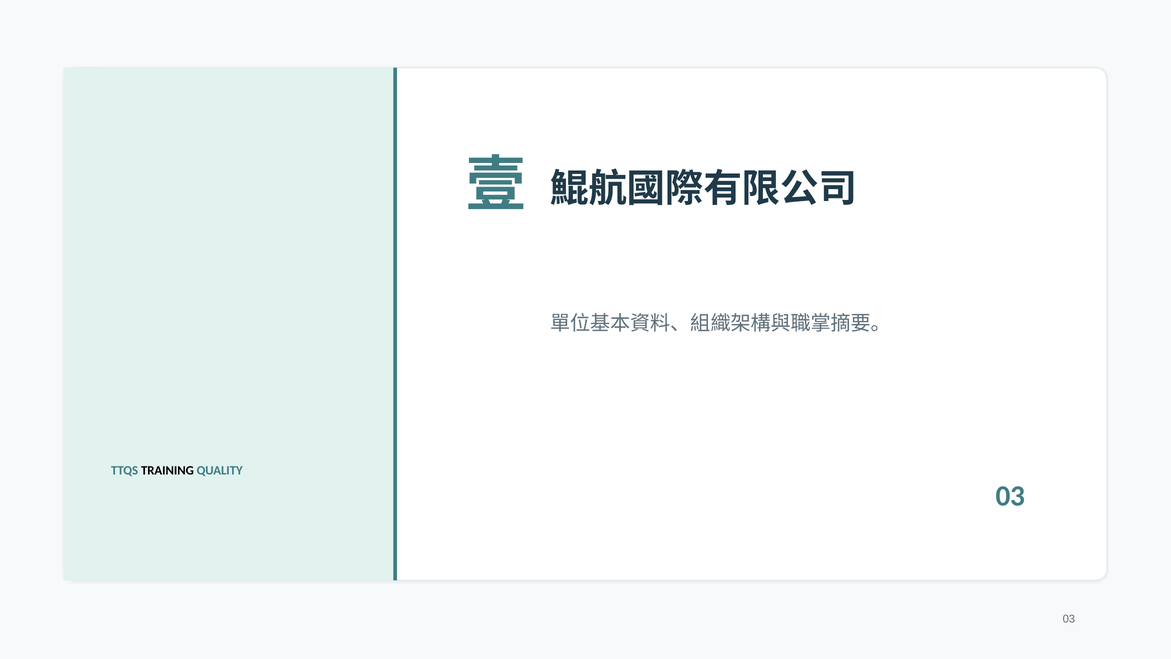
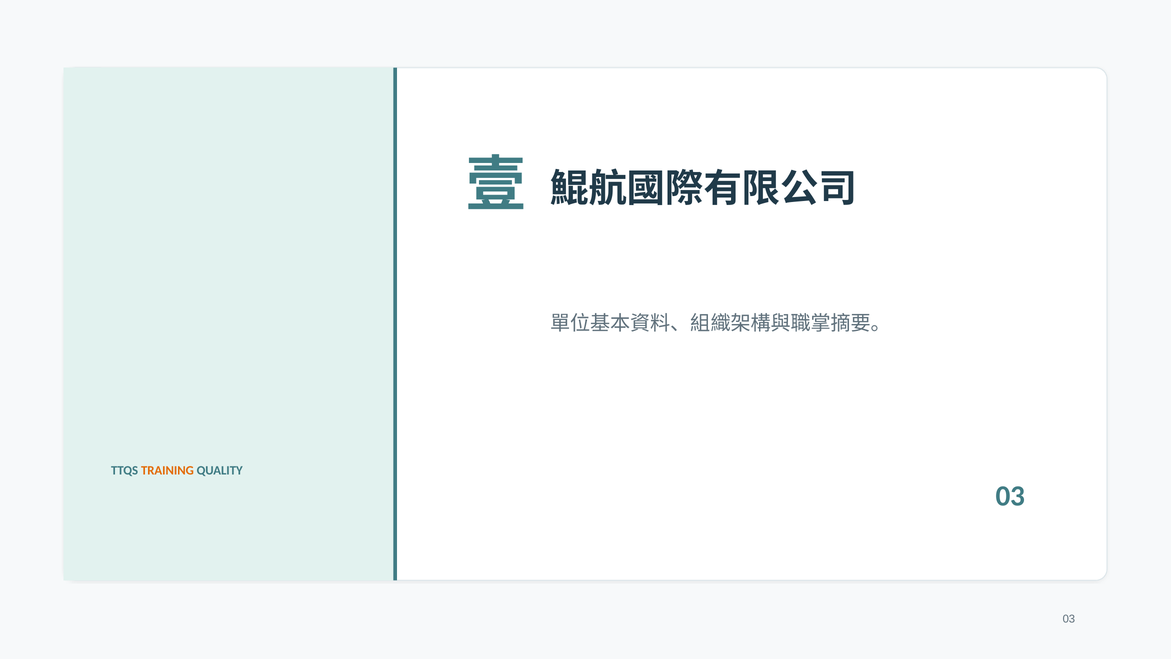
TRAINING colour: black -> orange (167, 470)
